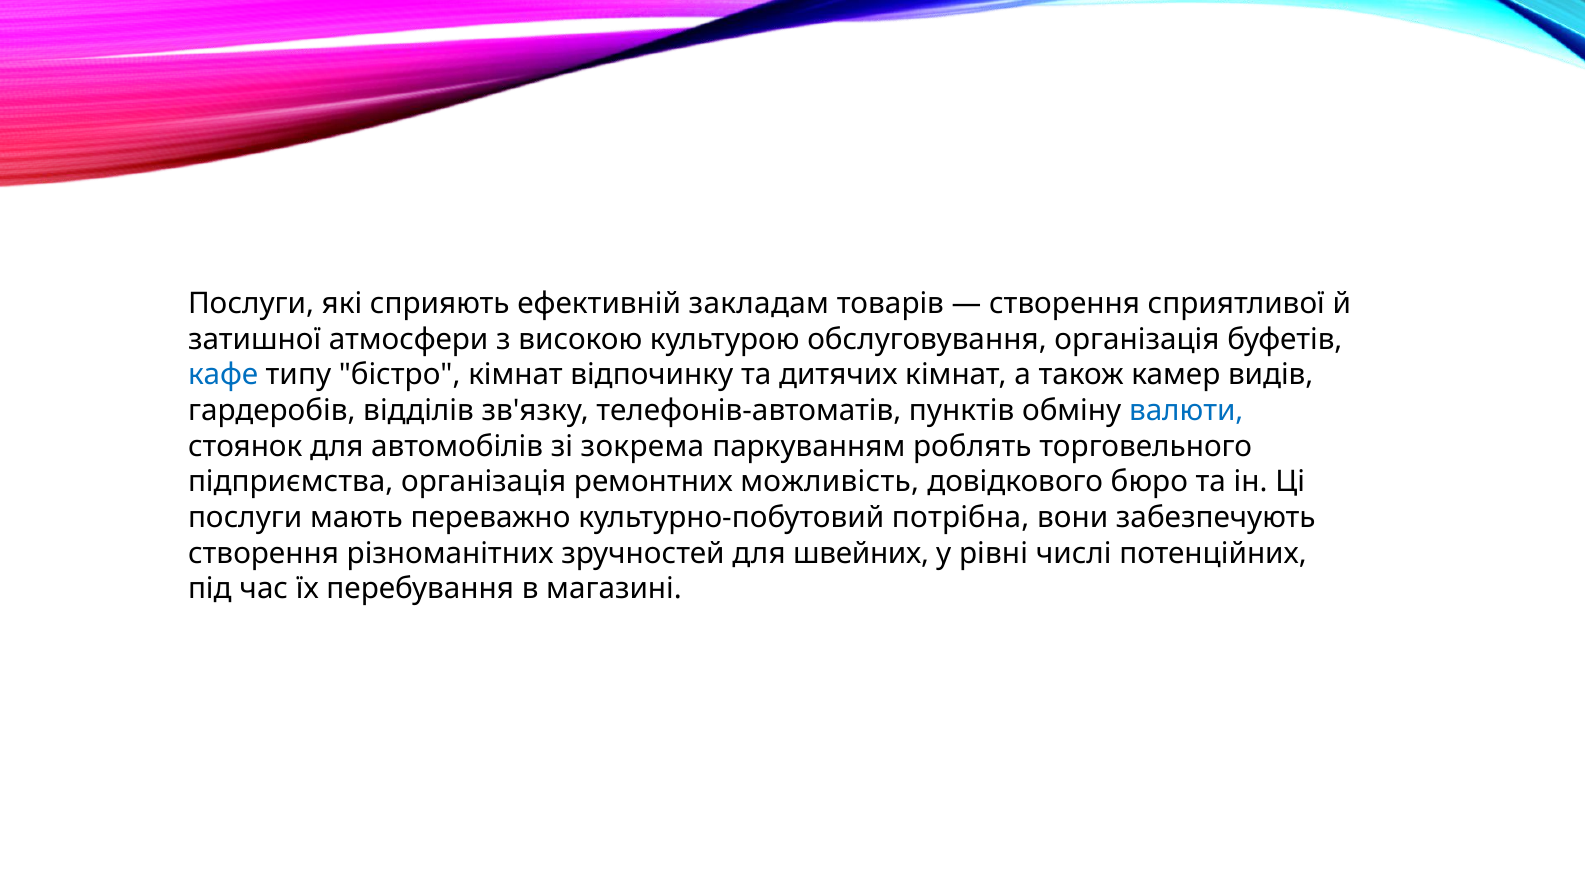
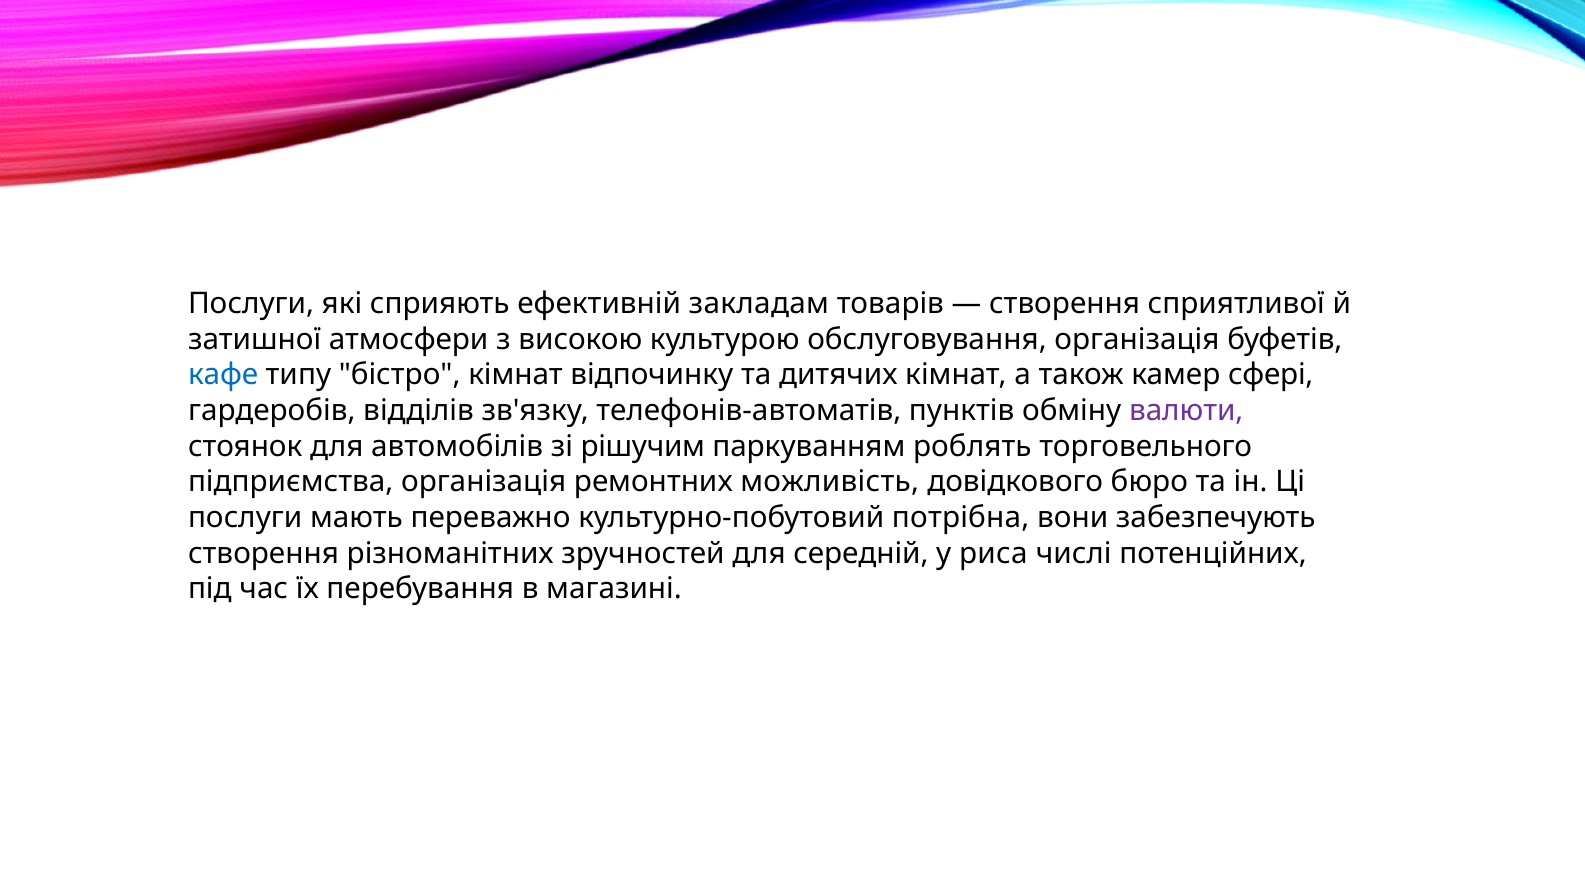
видів: видів -> сфері (1271, 375)
валюти colour: blue -> purple (1186, 410)
зокрема: зокрема -> рішучим (643, 446)
швейних: швейних -> середній (861, 553)
рівні: рівні -> риса (993, 553)
